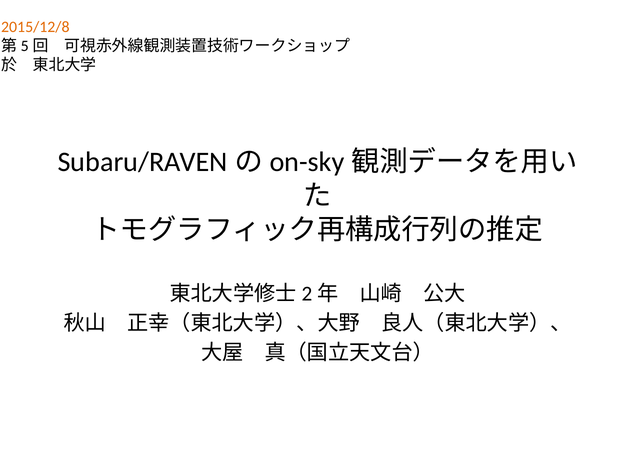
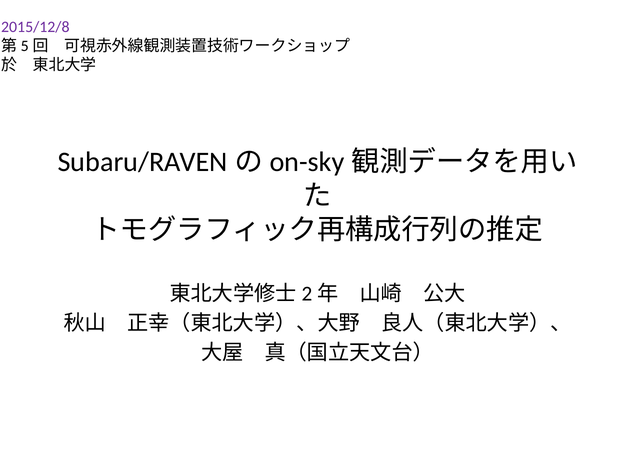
2015/12/8 colour: orange -> purple (35, 27)
